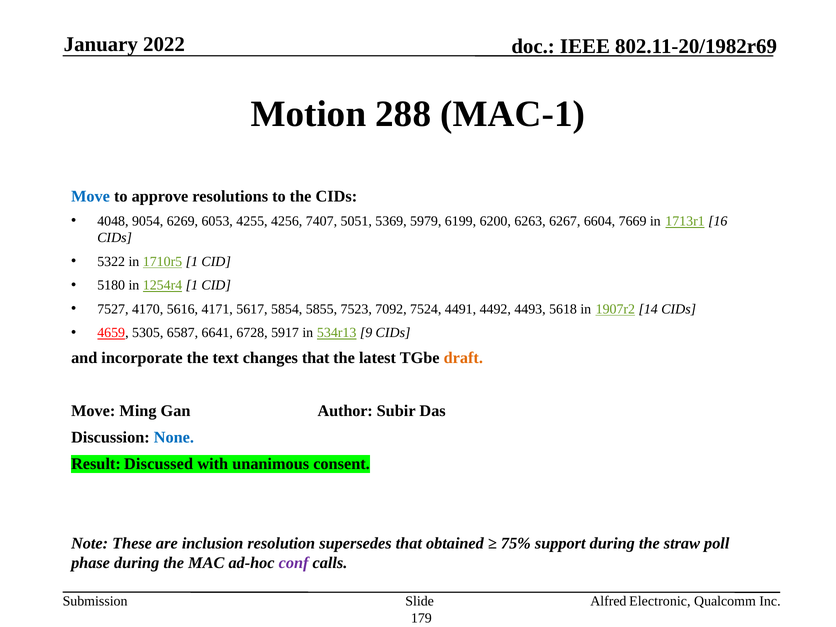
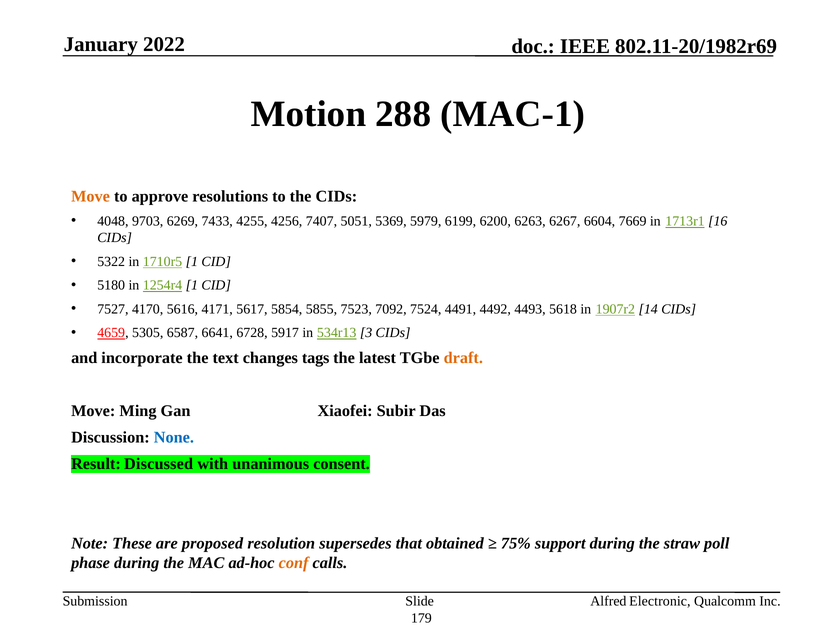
Move colour: blue -> orange (91, 196)
9054: 9054 -> 9703 (148, 221)
6053: 6053 -> 7433 (217, 221)
9: 9 -> 3 (366, 333)
changes that: that -> tags (316, 358)
Author: Author -> Xiaofei (345, 411)
inclusion: inclusion -> proposed (213, 543)
conf colour: purple -> orange (294, 563)
